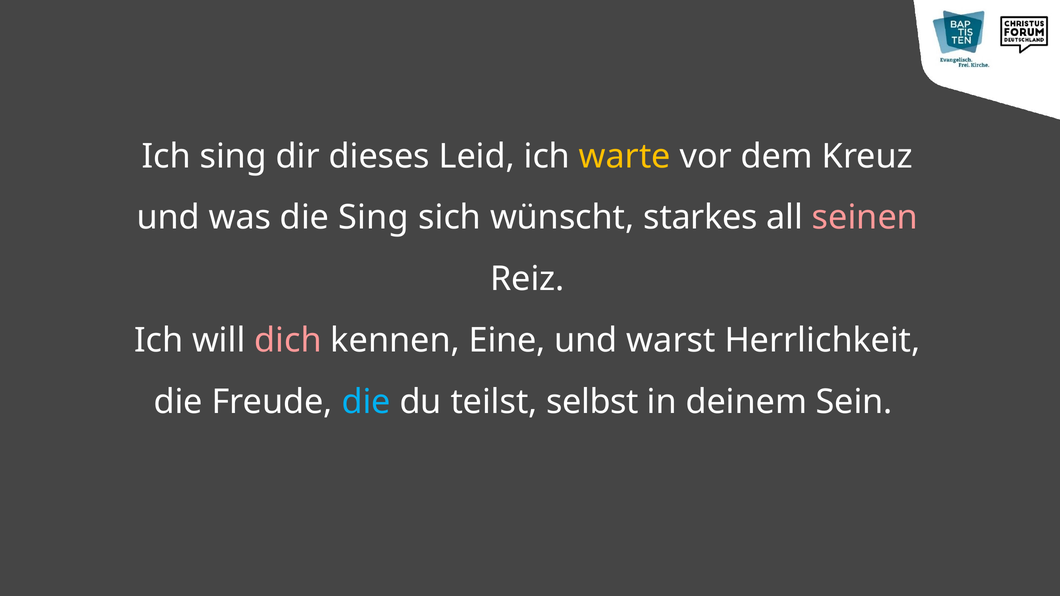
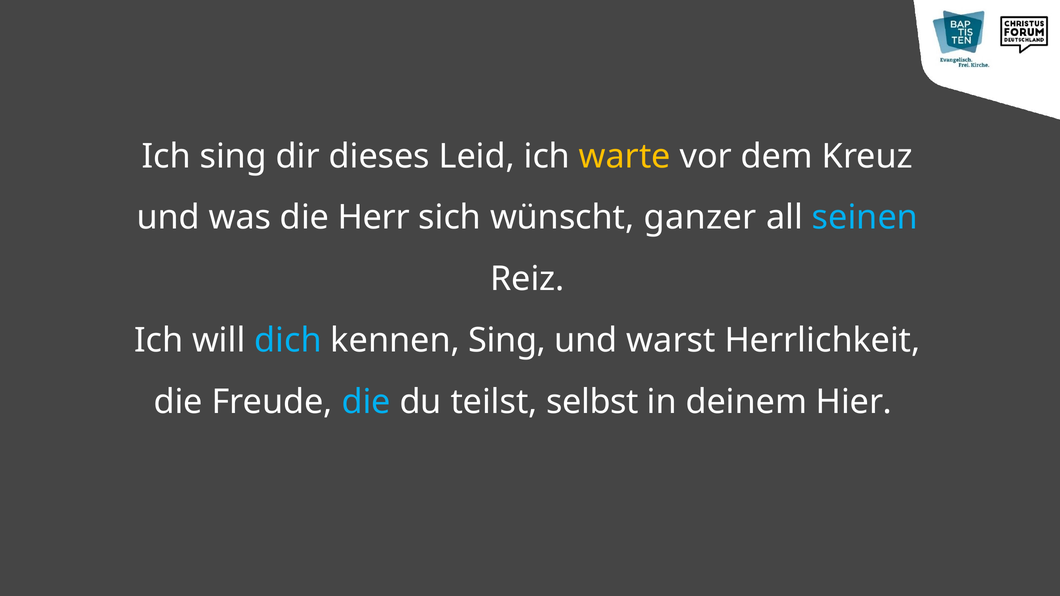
die Sing: Sing -> Herr (374, 218)
starkes: starkes -> ganzer (700, 218)
seinen colour: pink -> light blue (865, 218)
dich colour: pink -> light blue (288, 341)
kennen Eine: Eine -> Sing (507, 341)
Sein: Sein -> Hier (854, 402)
